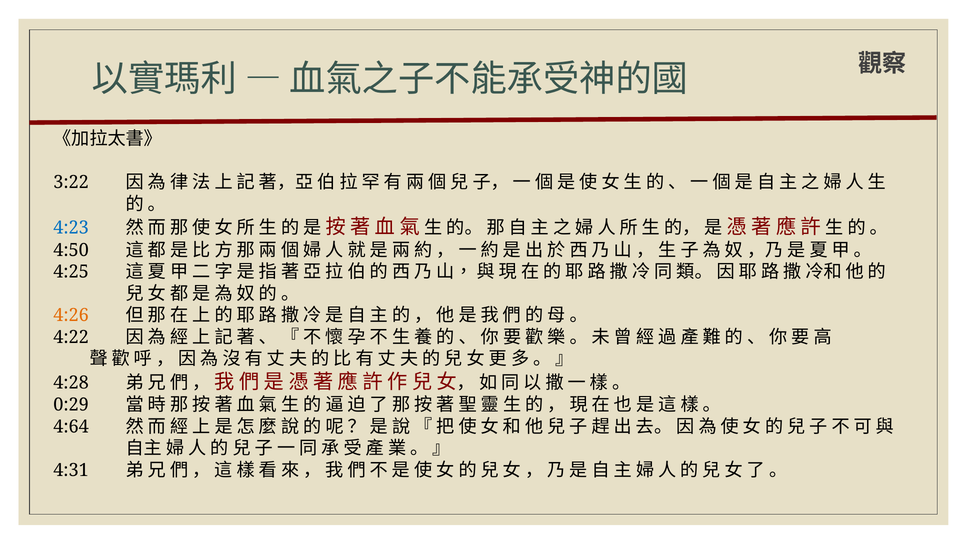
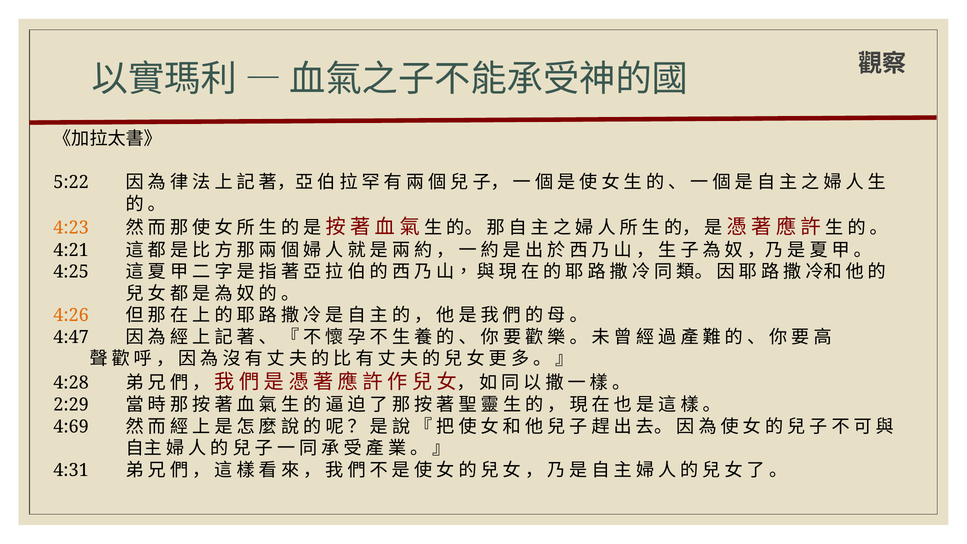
3:22: 3:22 -> 5:22 (71, 182)
4:23 colour: blue -> orange (71, 228)
4:50: 4:50 -> 4:21 (71, 250)
4:22: 4:22 -> 4:47 (71, 337)
0:29: 0:29 -> 2:29 (71, 405)
4:64: 4:64 -> 4:69 (71, 426)
